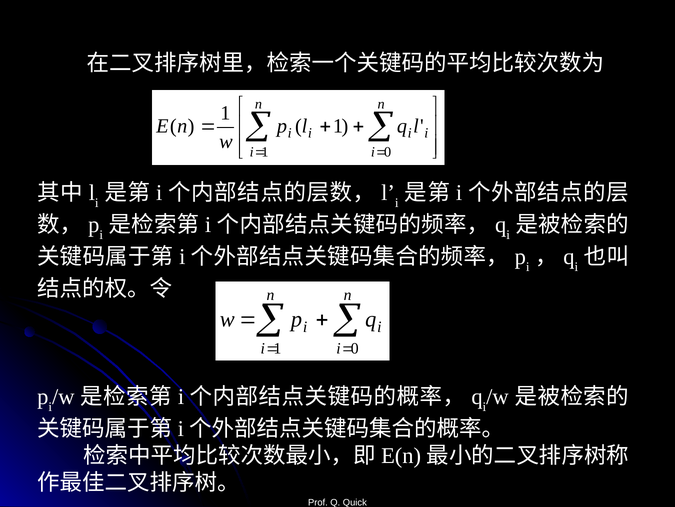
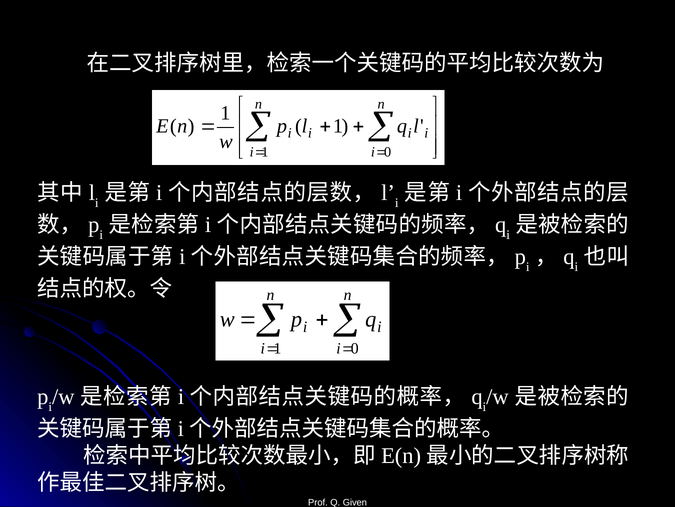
Quick: Quick -> Given (355, 502)
